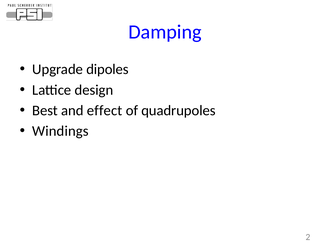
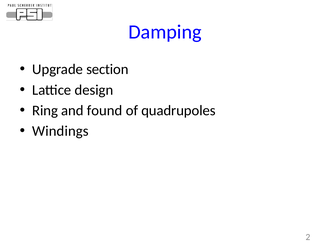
dipoles: dipoles -> section (107, 69)
Best: Best -> Ring (45, 110)
effect: effect -> found (105, 110)
